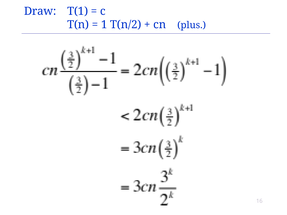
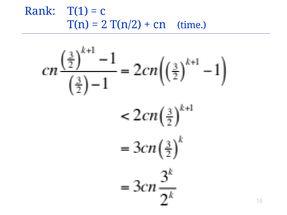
Draw: Draw -> Rank (40, 11)
1: 1 -> 2 (104, 25)
plus: plus -> time (192, 25)
